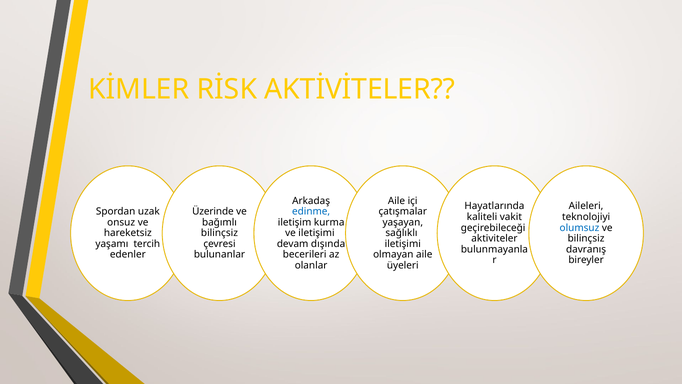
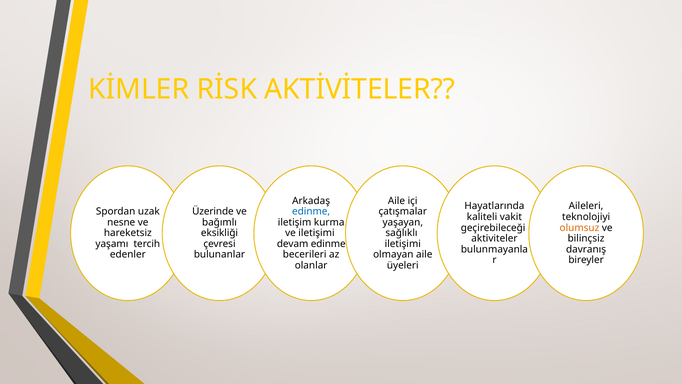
onsuz: onsuz -> nesne (121, 222)
olumsuz colour: blue -> orange (579, 228)
bilinçsiz: bilinçsiz -> eksikliği (220, 233)
devam dışında: dışında -> edinme (328, 244)
